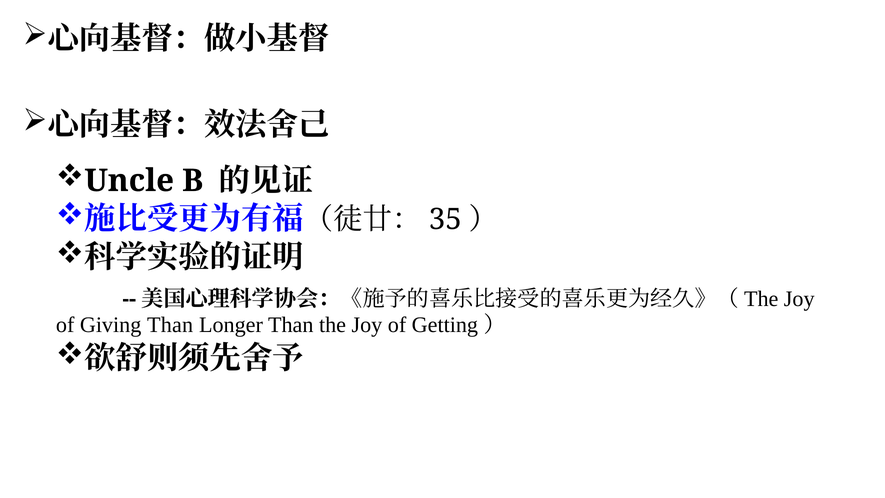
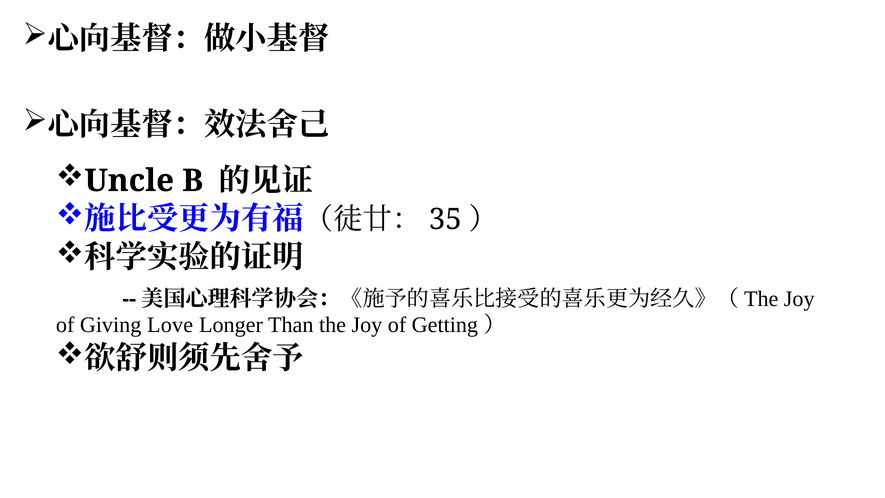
Giving Than: Than -> Love (170, 325)
